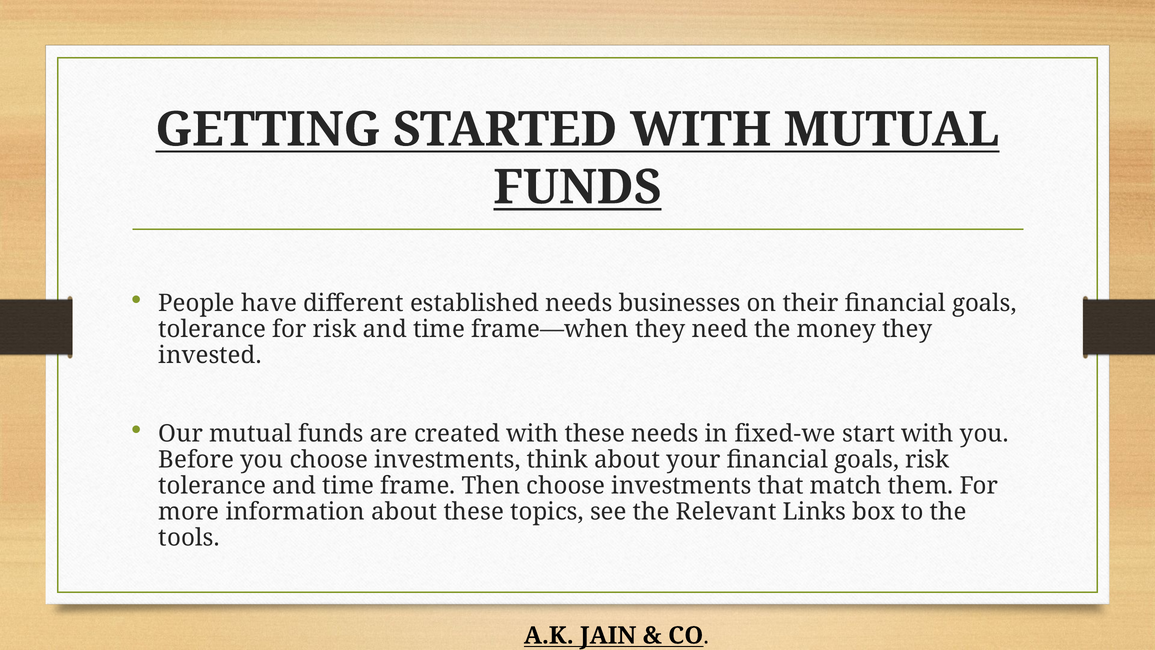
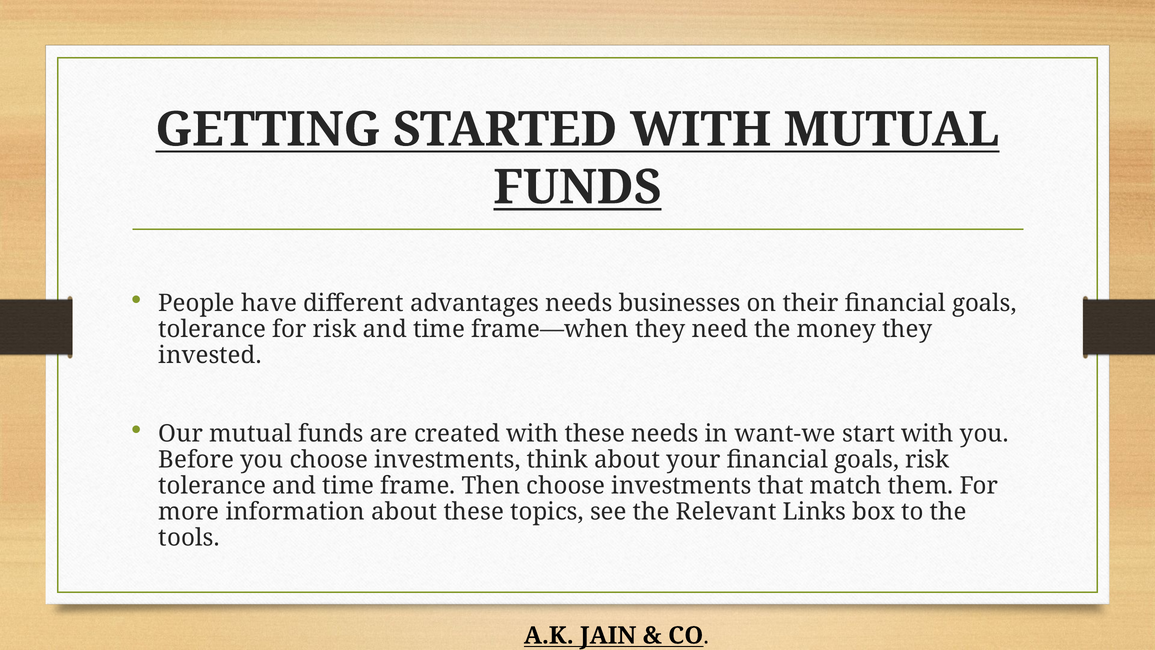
established: established -> advantages (475, 303)
fixed-we: fixed-we -> want-we (785, 433)
